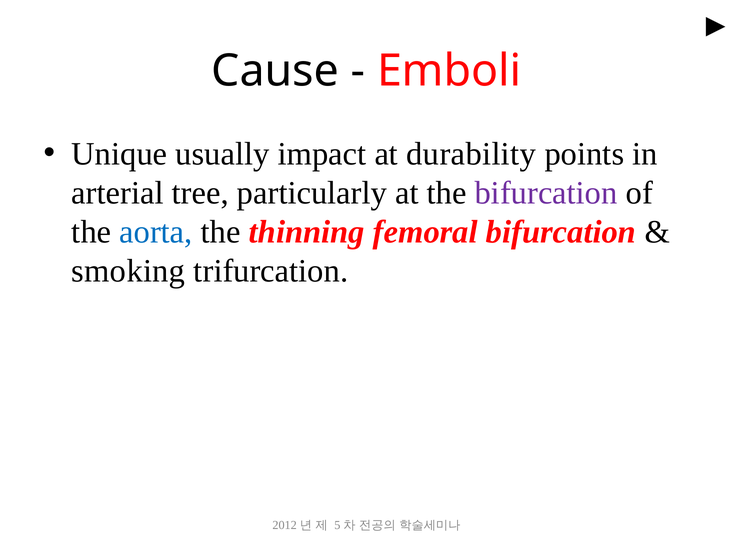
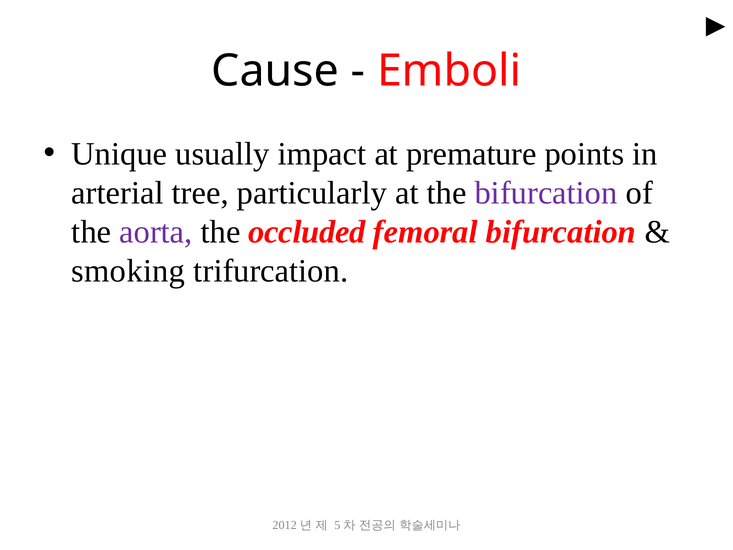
durability: durability -> premature (471, 154)
aorta colour: blue -> purple (156, 232)
thinning: thinning -> occluded (307, 232)
